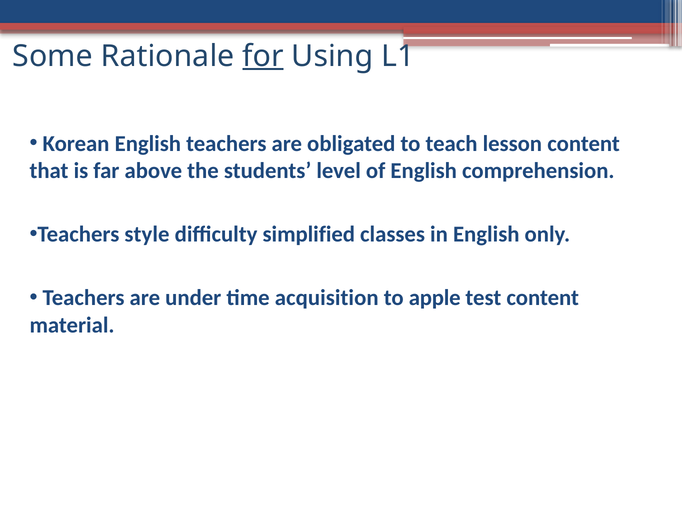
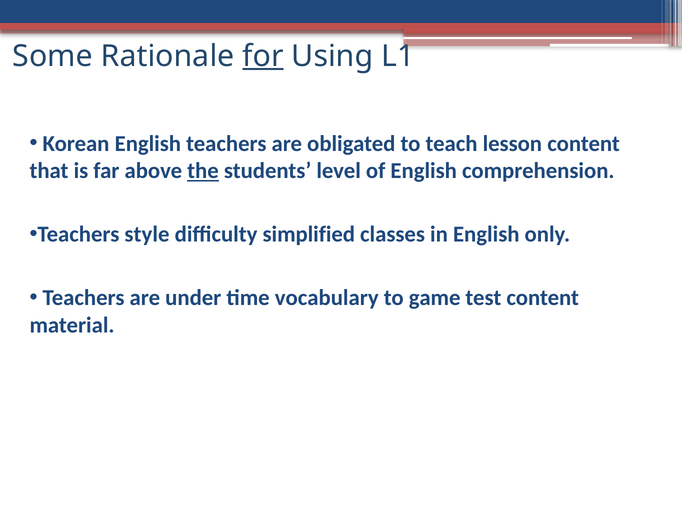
the underline: none -> present (203, 171)
acquisition: acquisition -> vocabulary (327, 298)
apple: apple -> game (435, 298)
